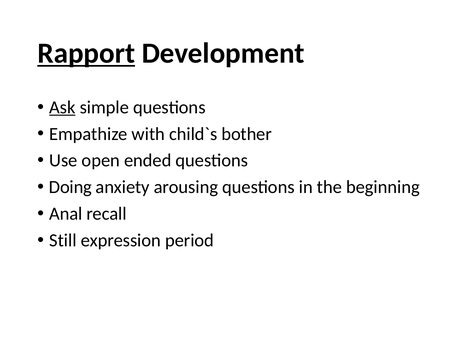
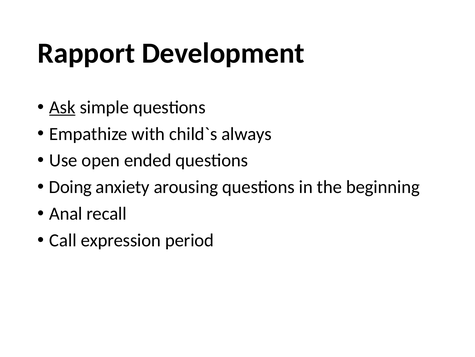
Rapport underline: present -> none (86, 53)
bother: bother -> always (247, 134)
Still: Still -> Call (63, 240)
